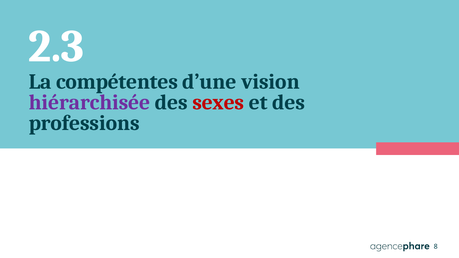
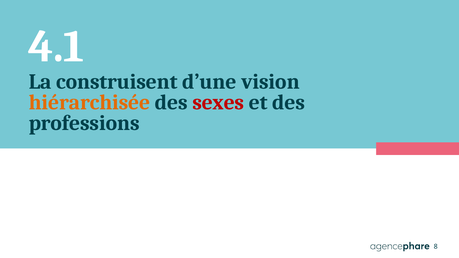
2.3: 2.3 -> 4.1 (56, 47)
compétentes: compétentes -> construisent (117, 82)
hiérarchisée colour: purple -> orange (89, 102)
